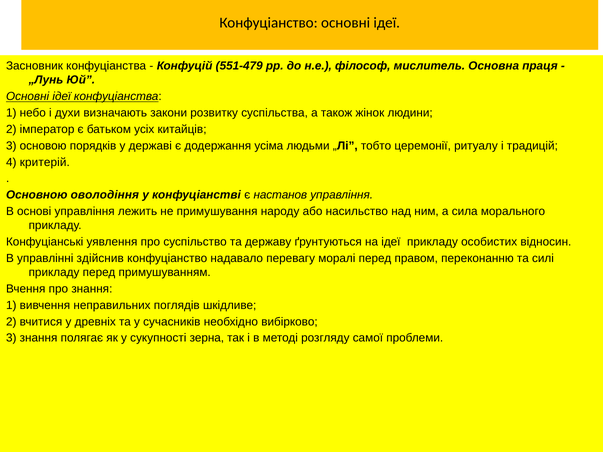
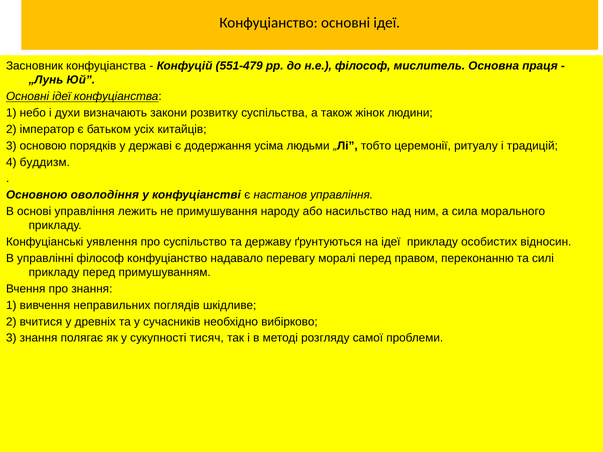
критерій: критерій -> буддизм (45, 162)
управлінні здійснив: здійснив -> філософ (100, 258)
зерна: зерна -> тисяч (207, 338)
